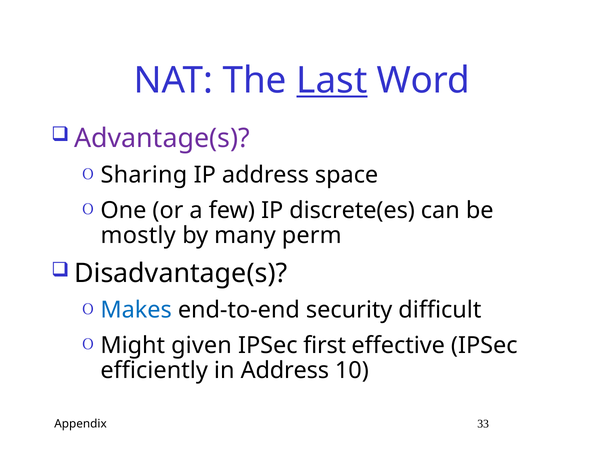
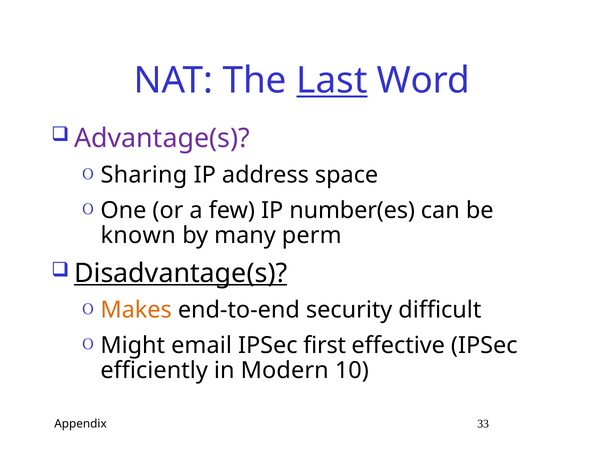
discrete(es: discrete(es -> number(es (352, 210)
mostly: mostly -> known (138, 236)
Disadvantage(s underline: none -> present (181, 273)
Makes colour: blue -> orange (136, 310)
given: given -> email (202, 345)
in Address: Address -> Modern (285, 371)
